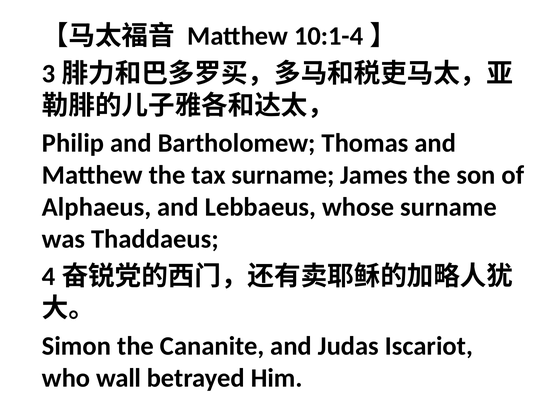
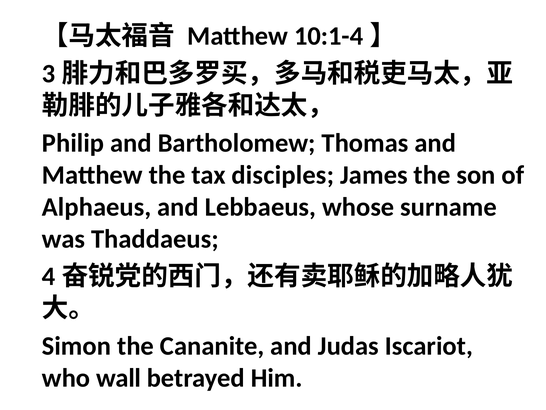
tax surname: surname -> disciples (283, 175)
